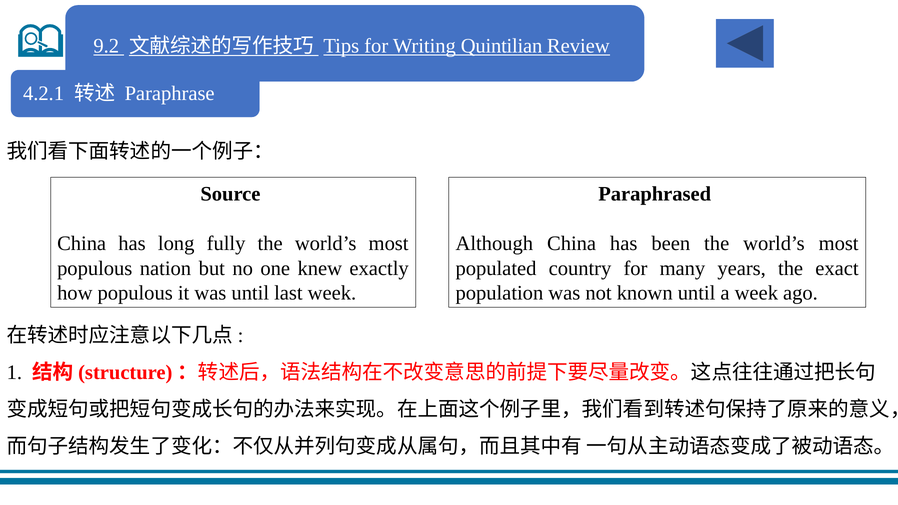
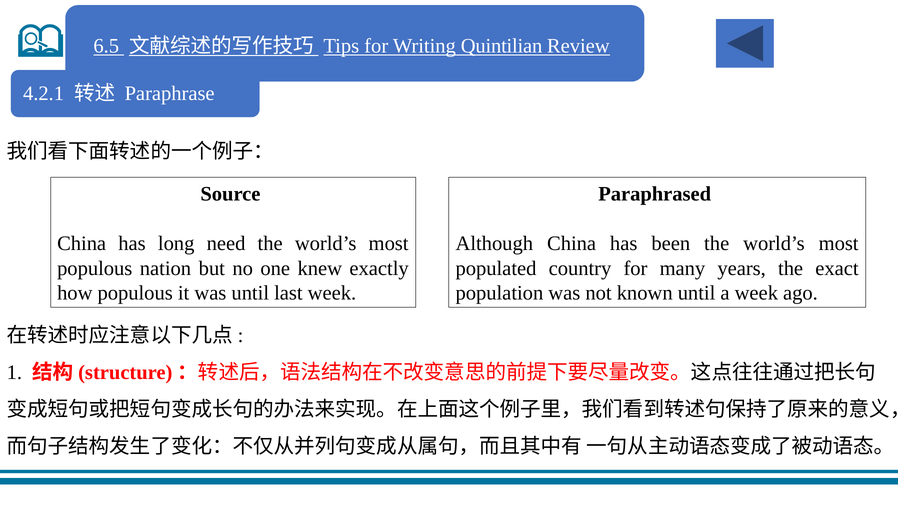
9.2: 9.2 -> 6.5 (106, 46)
fully: fully -> need (226, 244)
